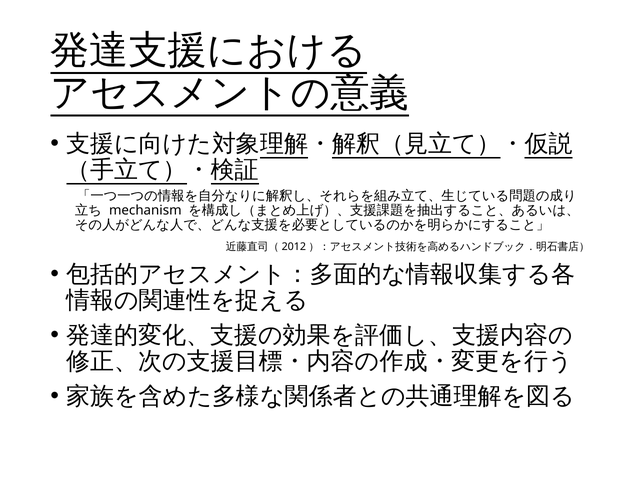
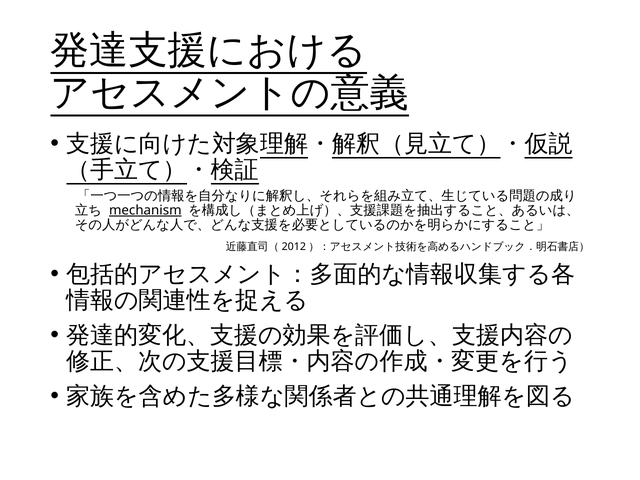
mechanism underline: none -> present (145, 210)
